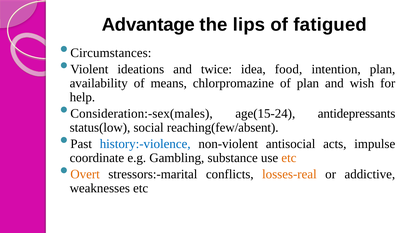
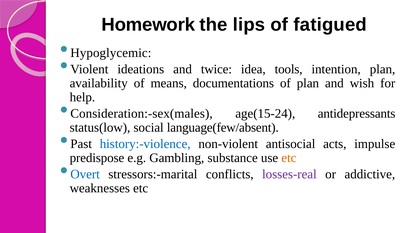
Advantage: Advantage -> Homework (148, 25)
Circumstances: Circumstances -> Hypoglycemic (111, 53)
food: food -> tools (289, 69)
chlorpromazine: chlorpromazine -> documentations (233, 83)
reaching(few/absent: reaching(few/absent -> language(few/absent (223, 127)
coordinate: coordinate -> predispose (97, 158)
Overt colour: orange -> blue (85, 174)
losses-real colour: orange -> purple (289, 174)
